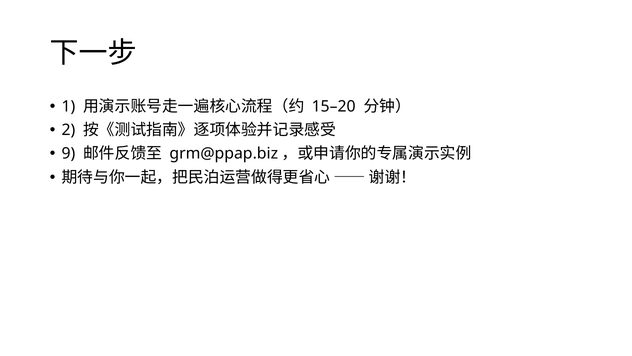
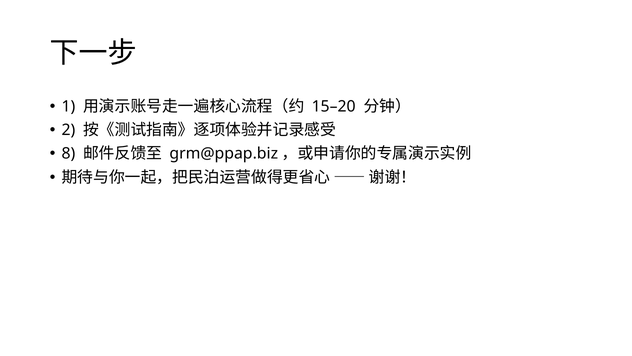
9: 9 -> 8 (68, 154)
